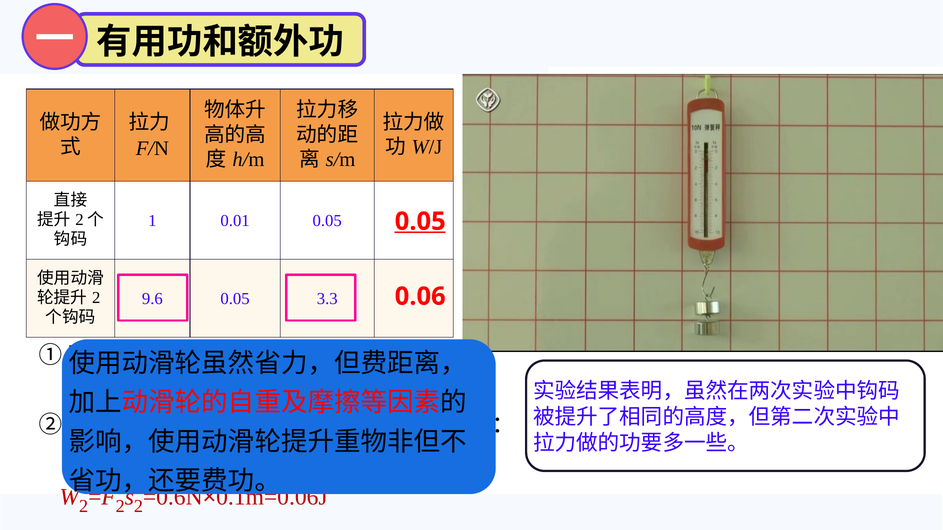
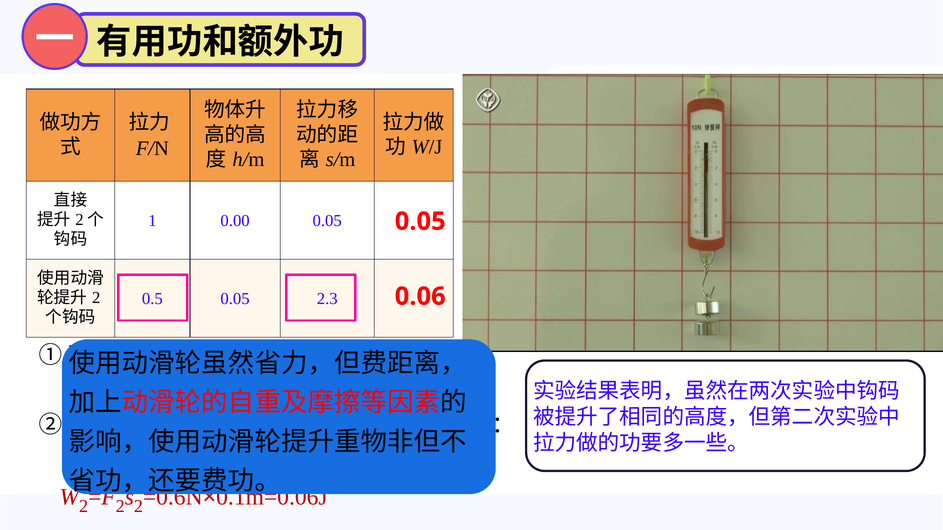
0.01: 0.01 -> 0.00 (235, 221)
0.05 underline: present -> none (420, 222)
9.6: 9.6 -> 0.5 (152, 299)
3.3: 3.3 -> 2.3 (327, 299)
